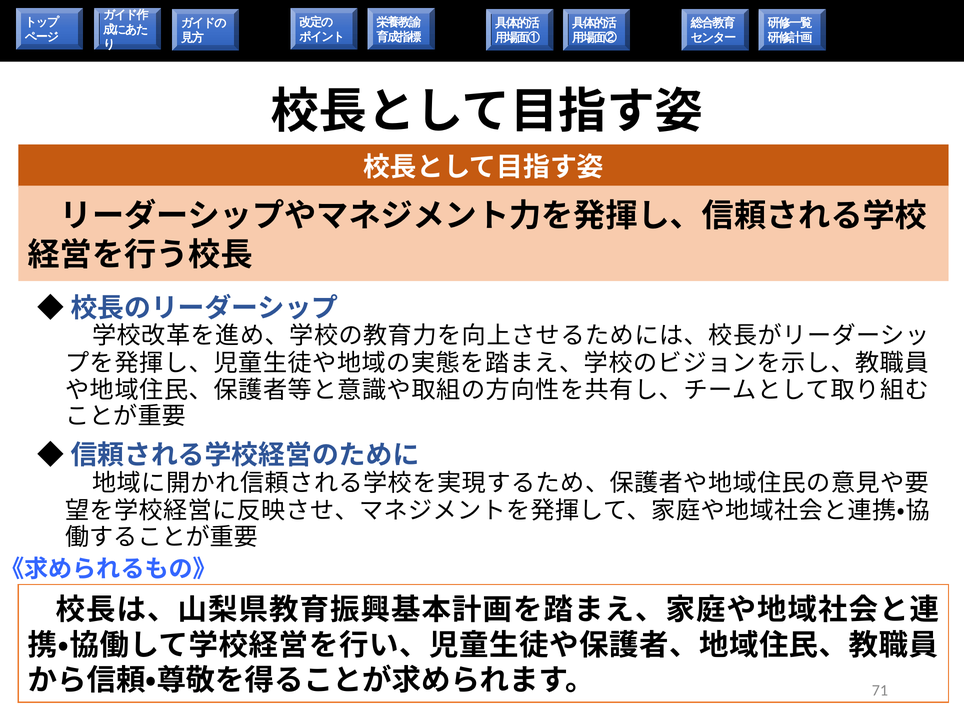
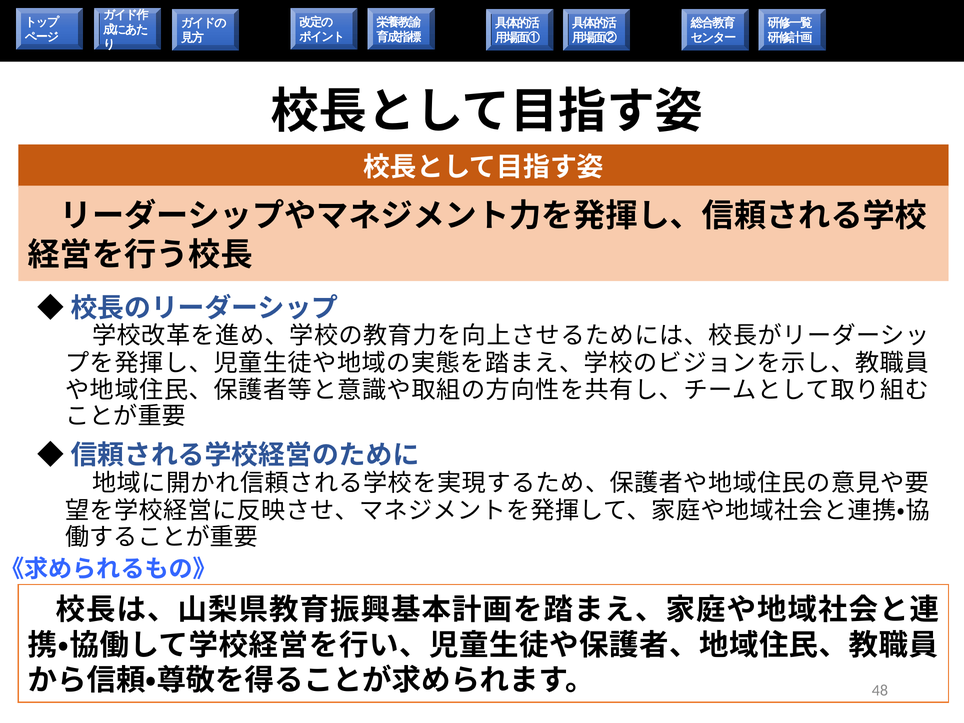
71: 71 -> 48 (880, 690)
